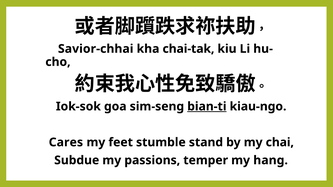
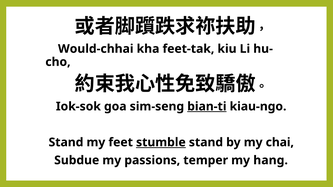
Savior-chhai: Savior-chhai -> Would-chhai (96, 49)
chai-tak: chai-tak -> feet-tak (188, 49)
Cares: Cares -> Stand (66, 143)
stumble underline: none -> present (161, 143)
